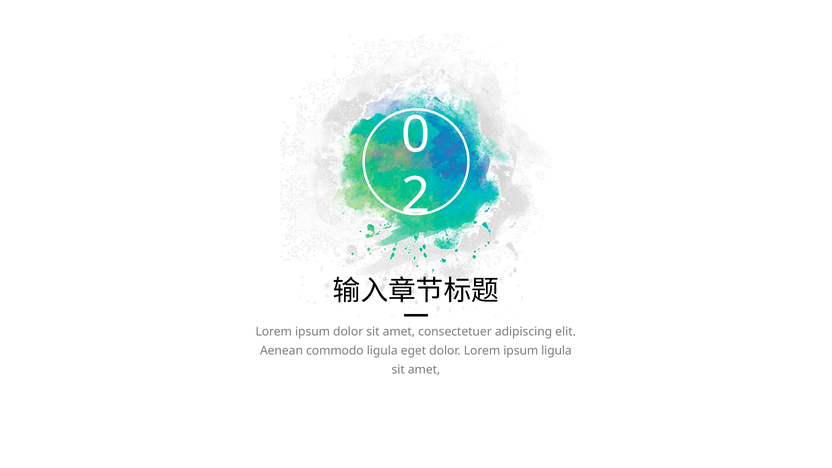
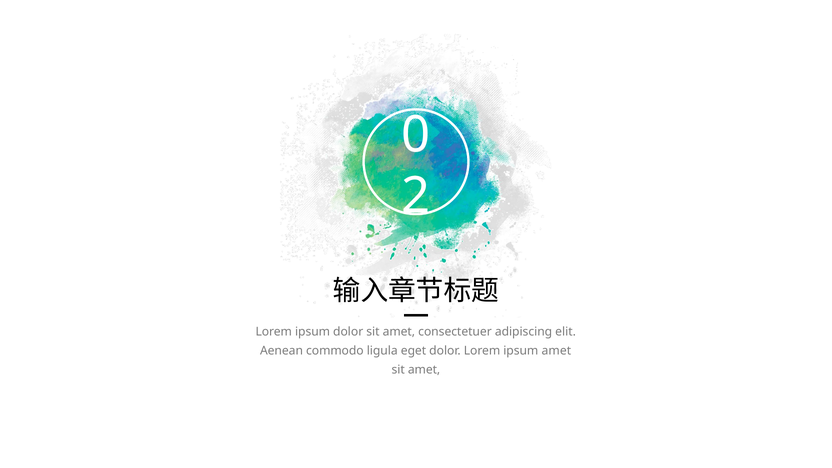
ipsum ligula: ligula -> amet (556, 351)
